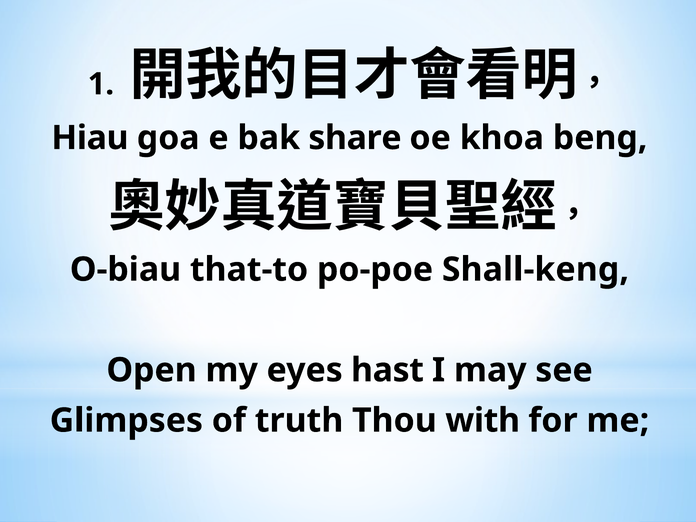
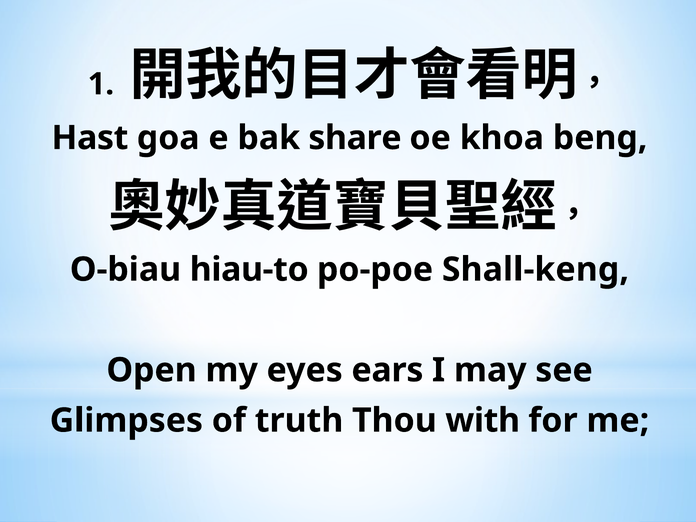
Hiau: Hiau -> Hast (90, 138)
that-to: that-to -> hiau-to (249, 270)
hast: hast -> ears (387, 370)
